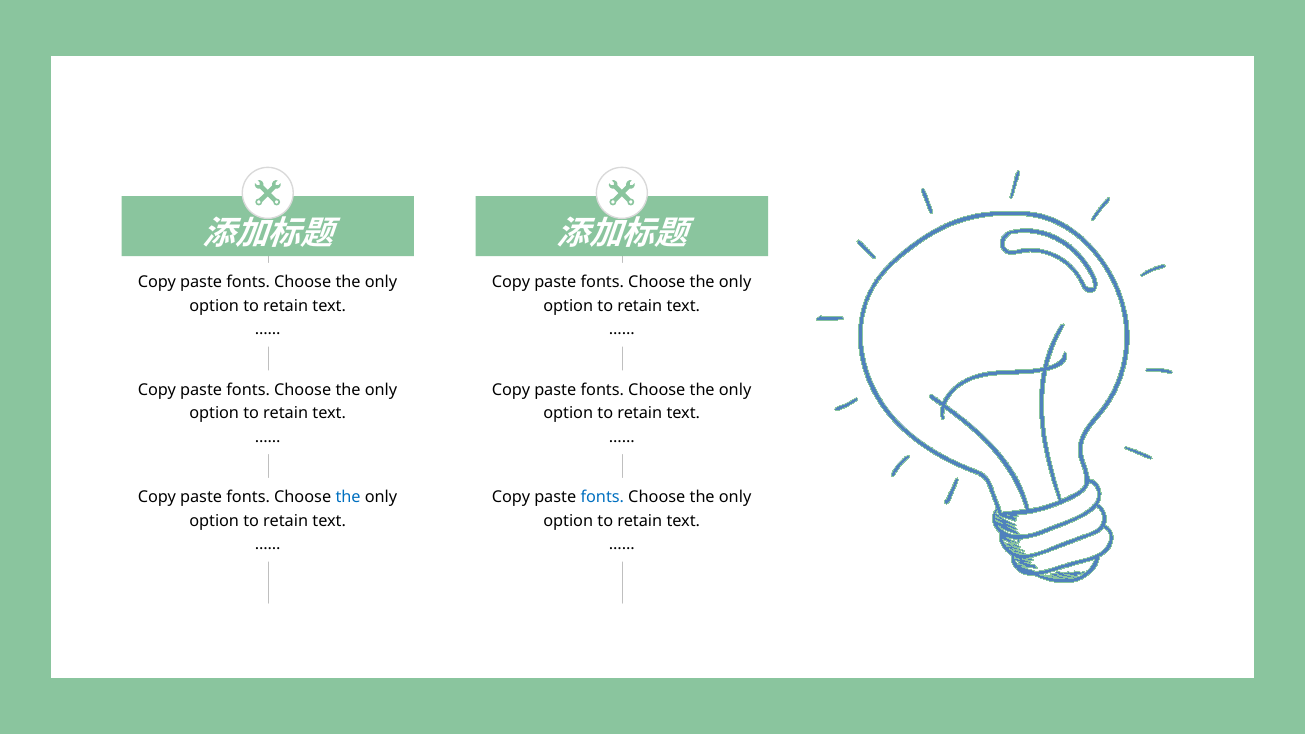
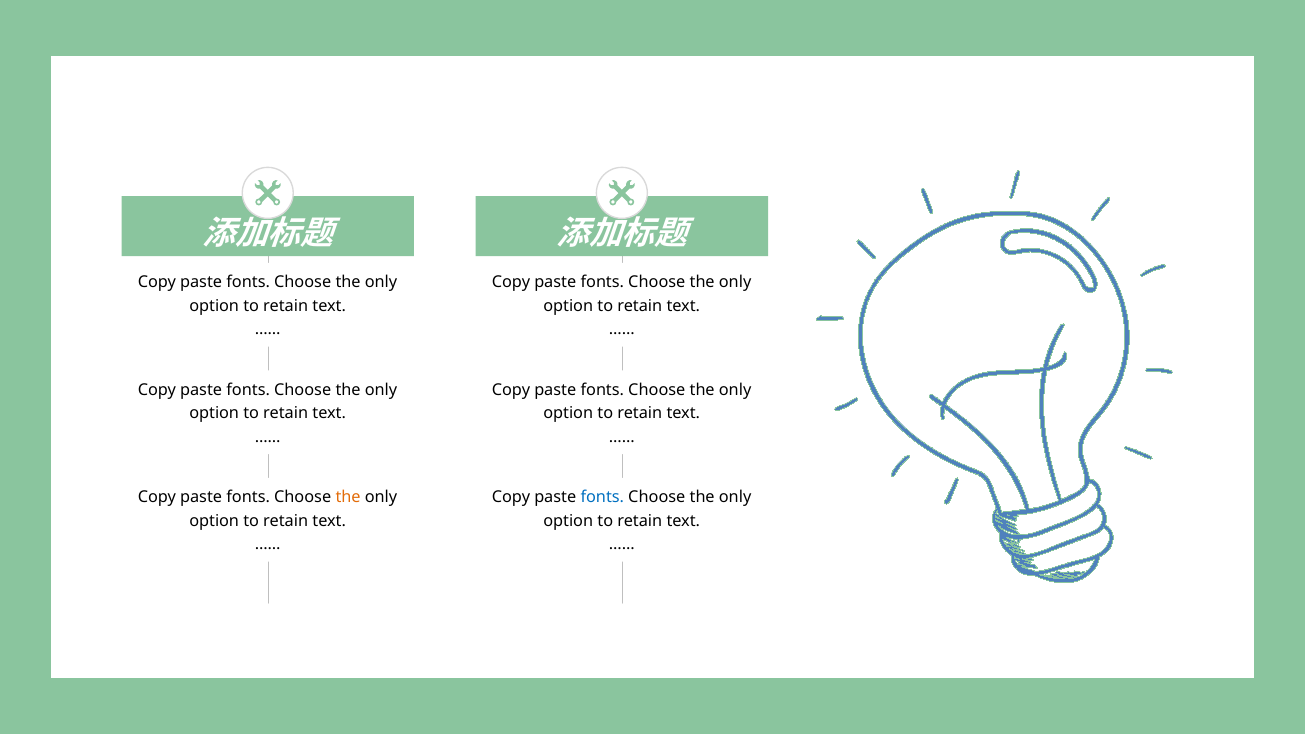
the colour: blue -> orange (348, 498)
